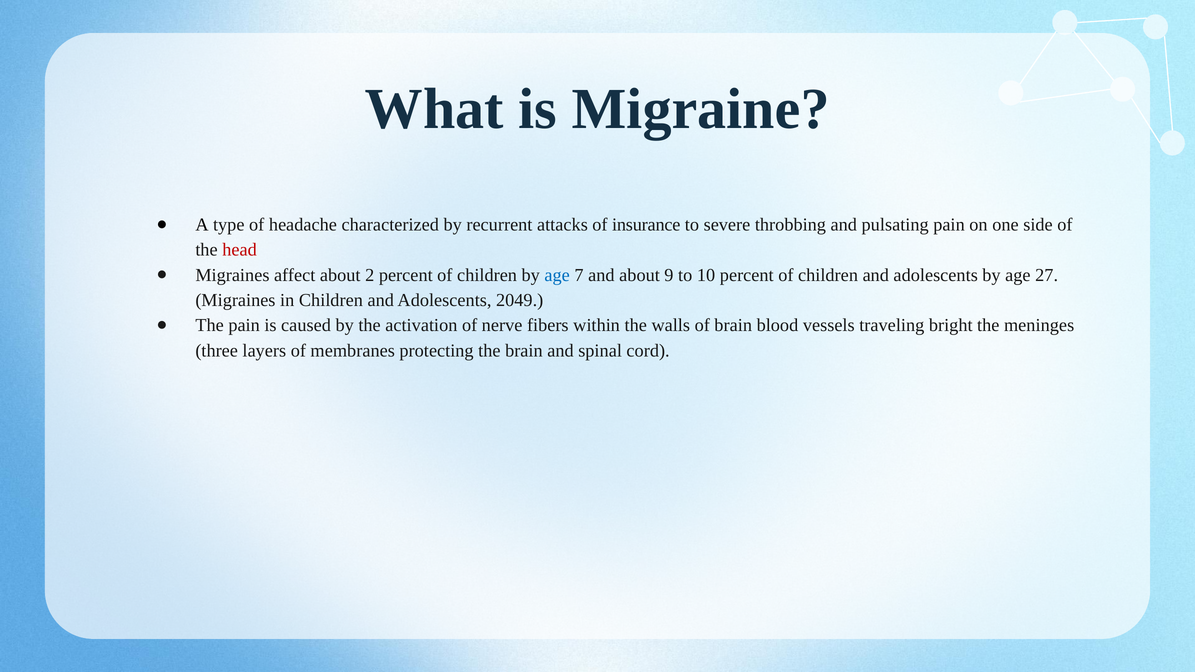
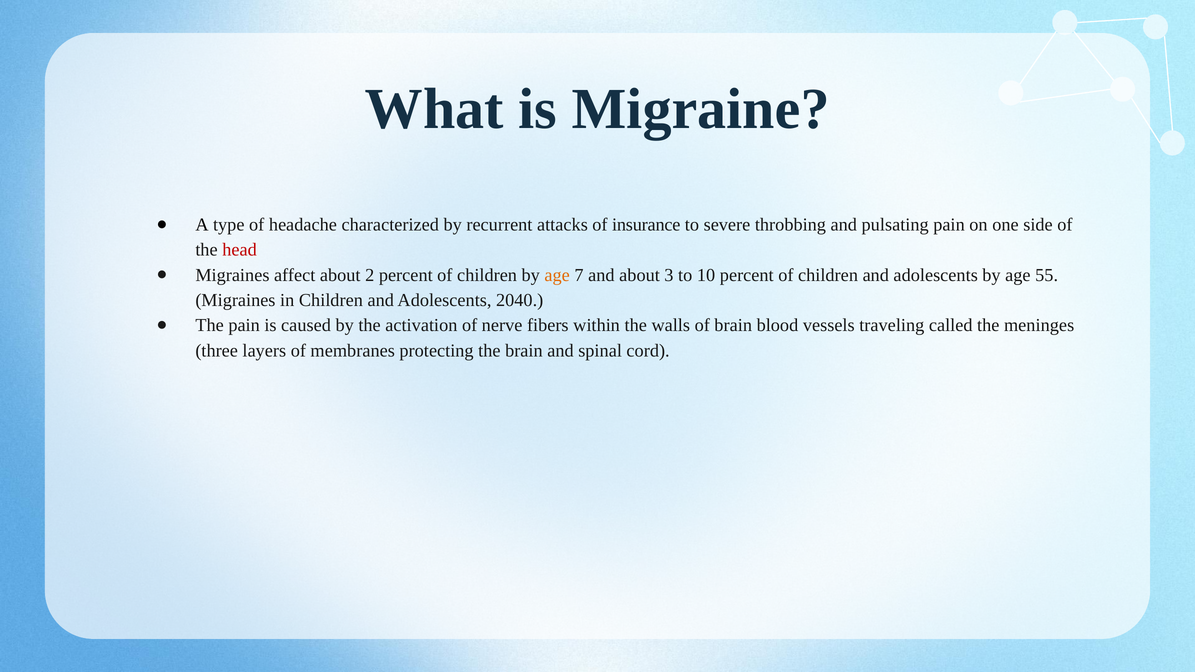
age colour: blue -> orange (557, 275)
9: 9 -> 3 (669, 275)
27: 27 -> 55 (1047, 275)
2049: 2049 -> 2040 (520, 300)
bright: bright -> called (951, 325)
